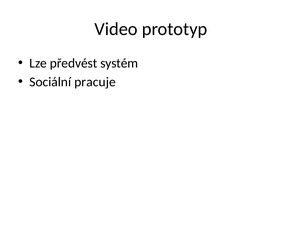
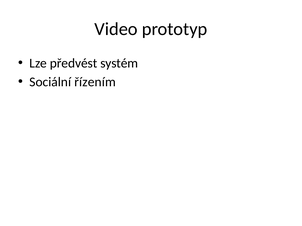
pracuje: pracuje -> řízením (95, 82)
